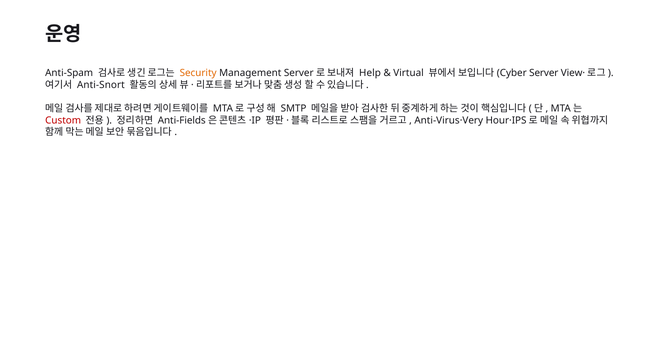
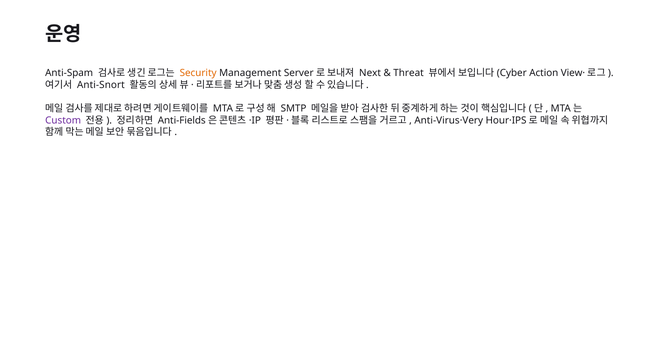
Help: Help -> Next (370, 73)
Virtual: Virtual -> Threat (409, 73)
Server: Server -> Action (544, 73)
Custom colour: red -> purple (63, 120)
